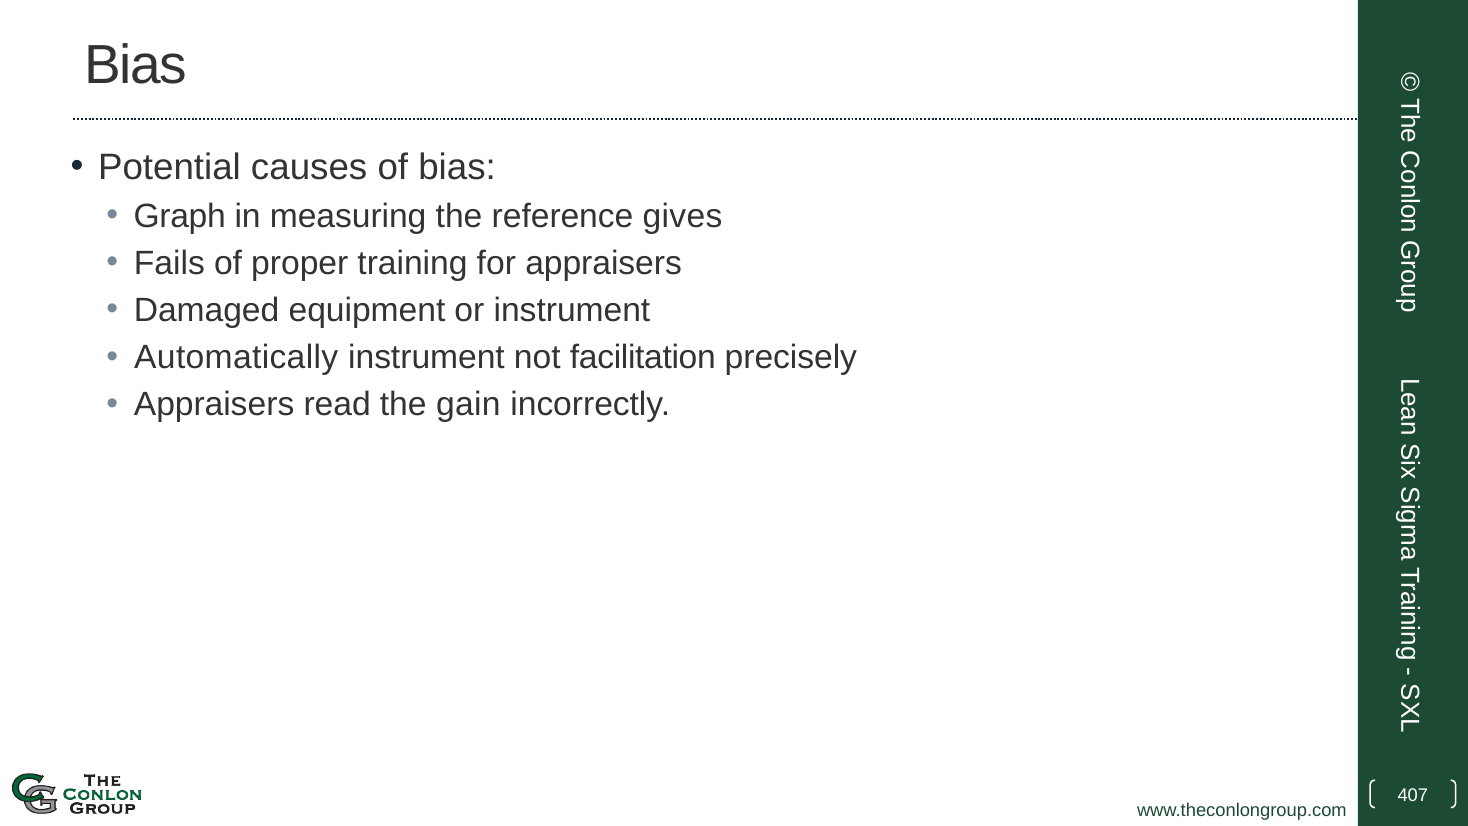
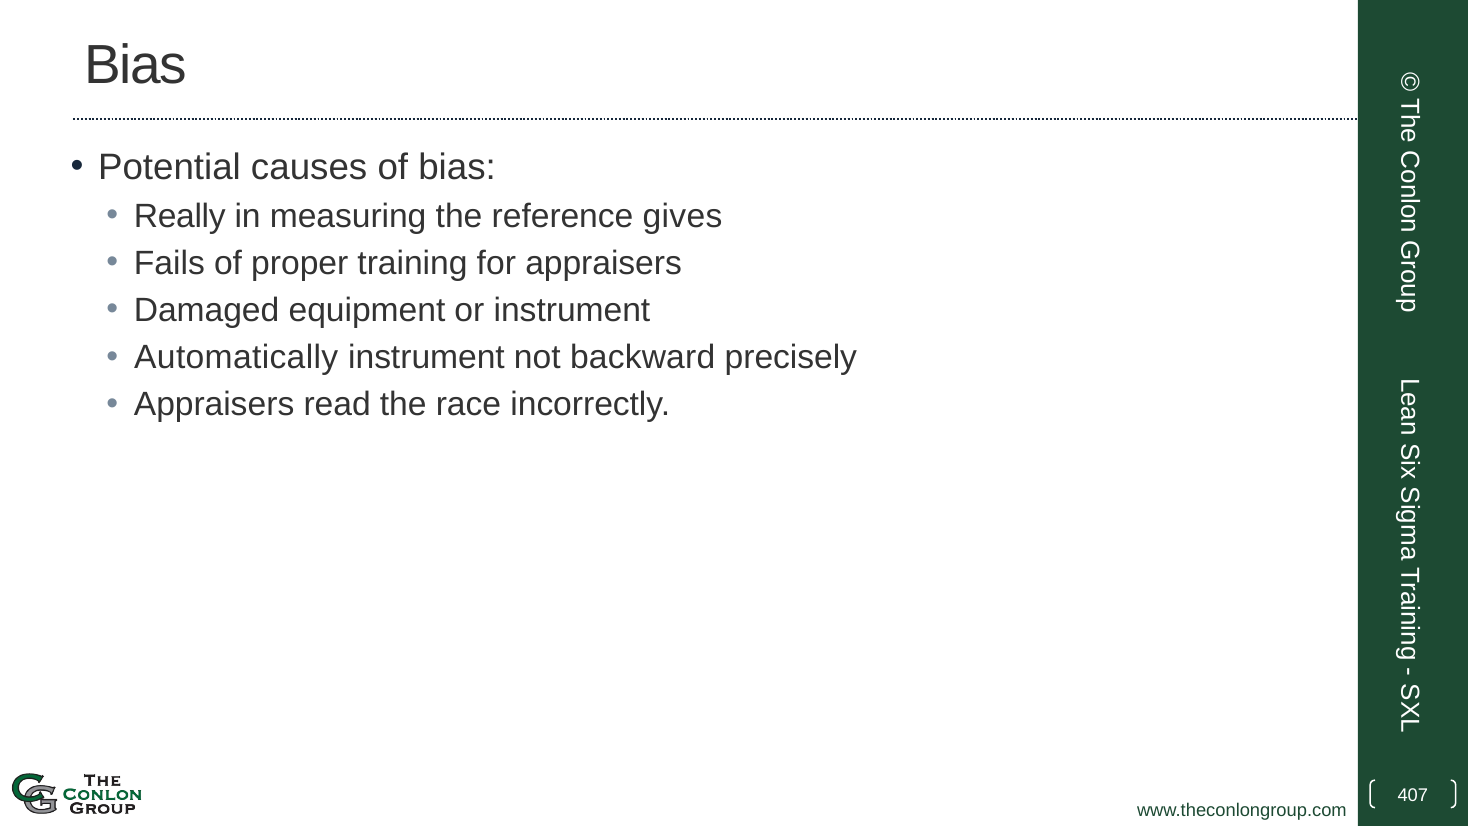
Graph: Graph -> Really (180, 216)
facilitation: facilitation -> backward (643, 358)
gain: gain -> race (468, 405)
